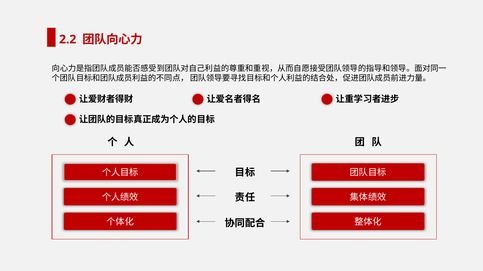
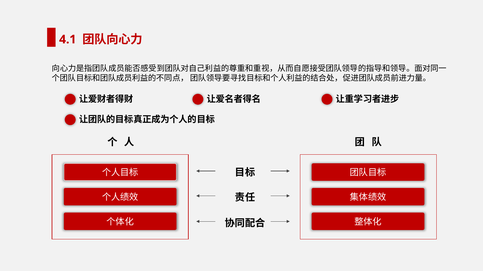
2.2: 2.2 -> 4.1 (68, 39)
